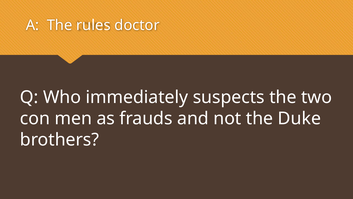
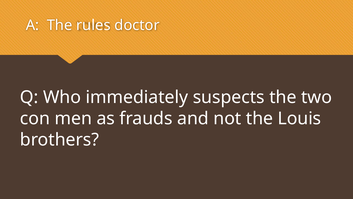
Duke: Duke -> Louis (299, 118)
